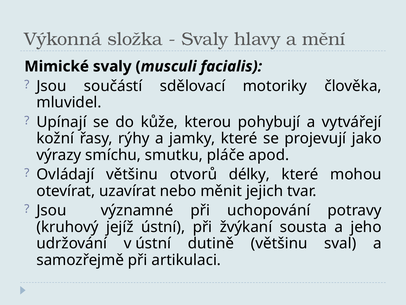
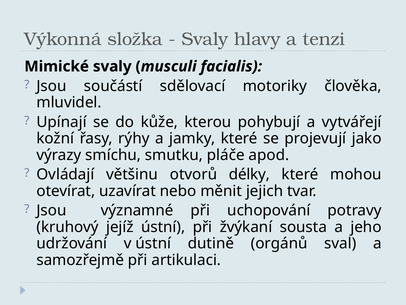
mění: mění -> tenzi (324, 39)
dutině většinu: většinu -> orgánů (279, 243)
